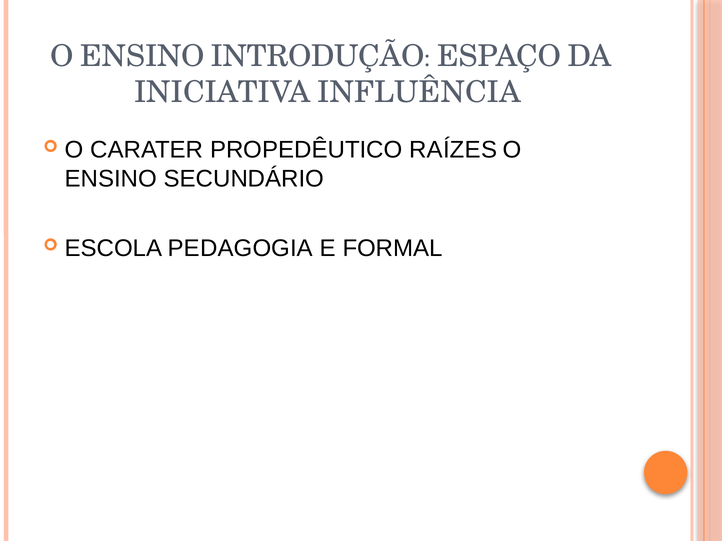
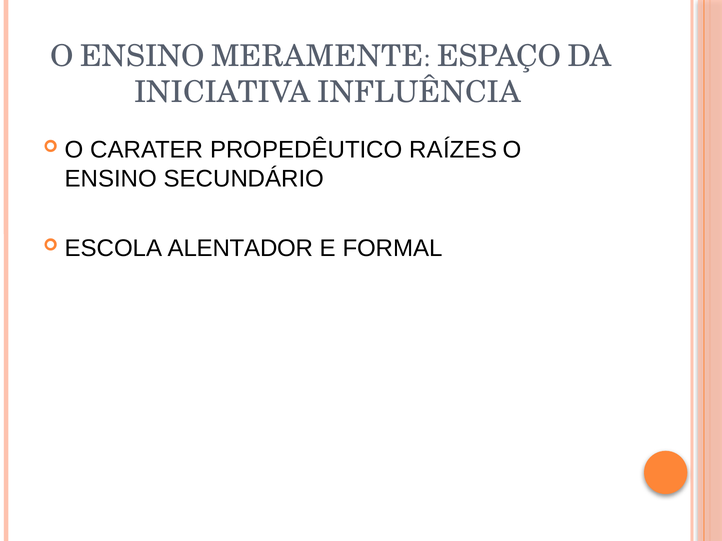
INTRODUÇÃO: INTRODUÇÃO -> MERAMENTE (317, 56)
PEDAGOGIA: PEDAGOGIA -> ALENTADOR (241, 249)
